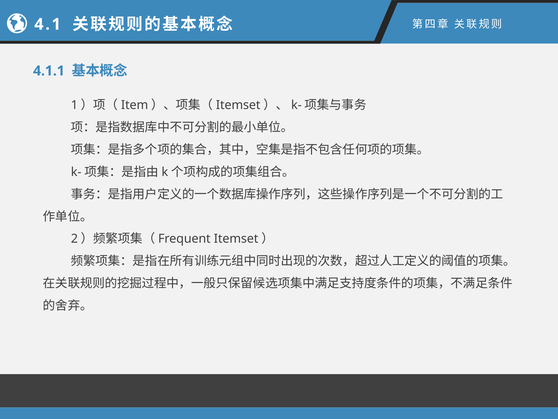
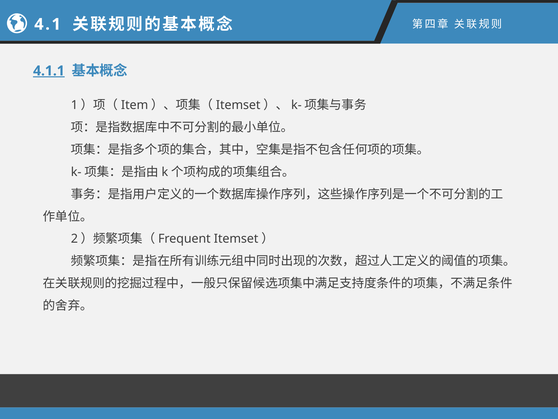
4.1.1 underline: none -> present (49, 71)
